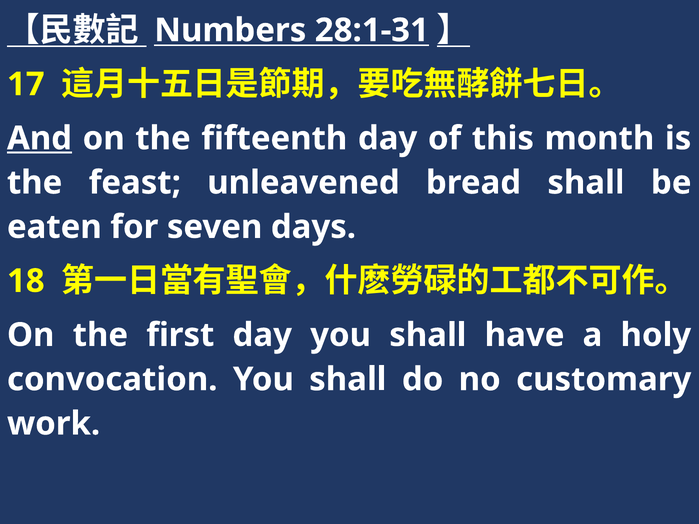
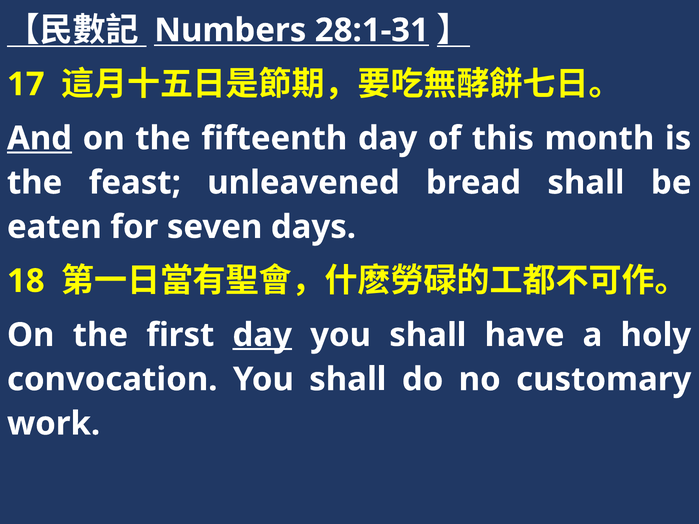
day underline: none -> present (262, 335)
